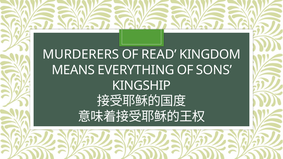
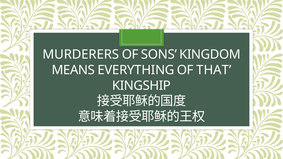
READ: READ -> SONS (159, 55)
SONS: SONS -> THAT (214, 70)
